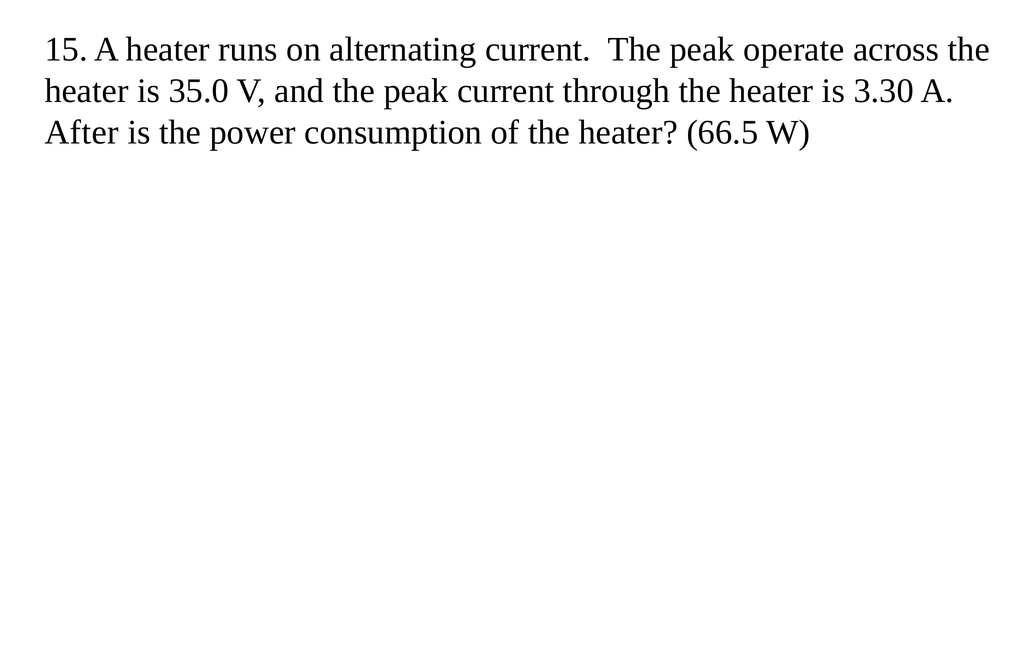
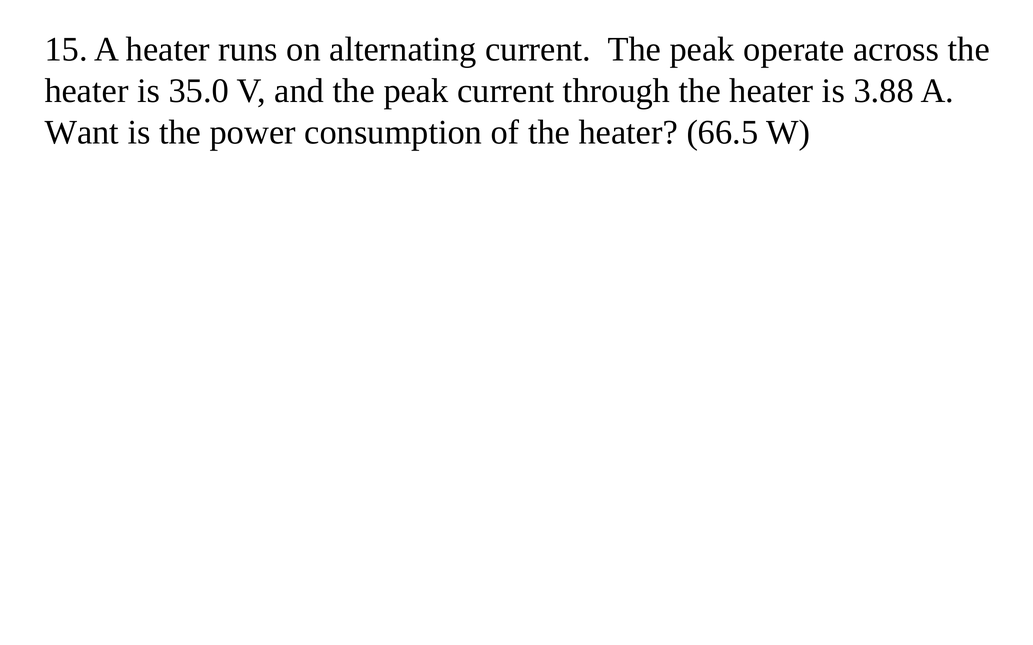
3.30: 3.30 -> 3.88 (884, 91)
After: After -> Want (82, 132)
